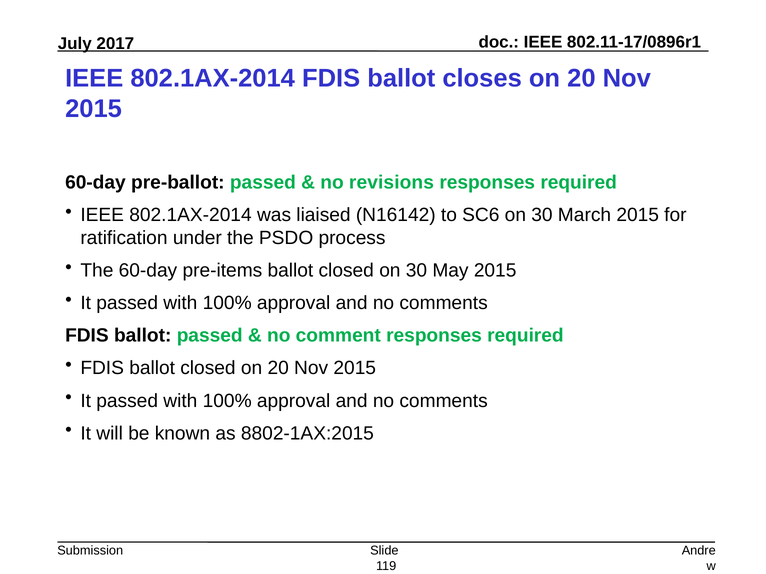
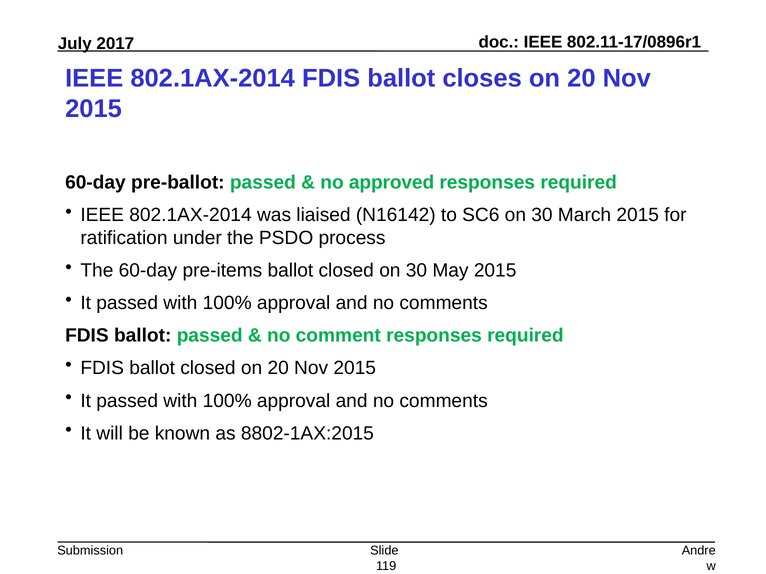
revisions: revisions -> approved (392, 183)
